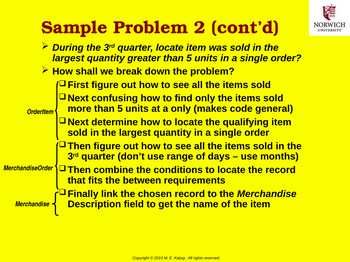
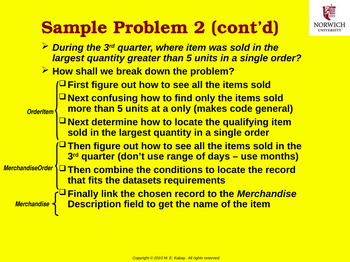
quarter locate: locate -> where (170, 48)
between: between -> datasets (142, 181)
